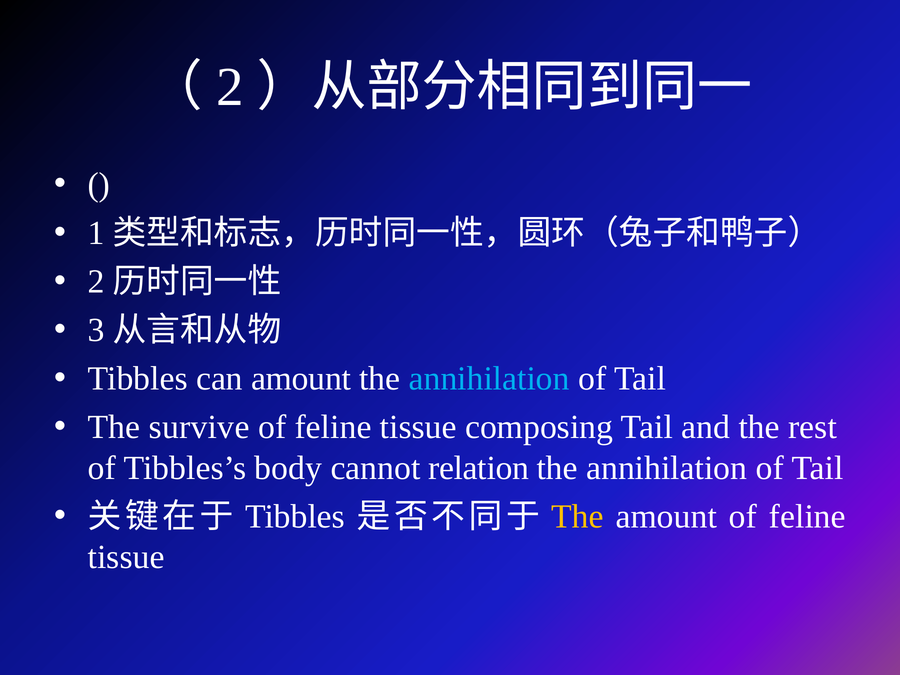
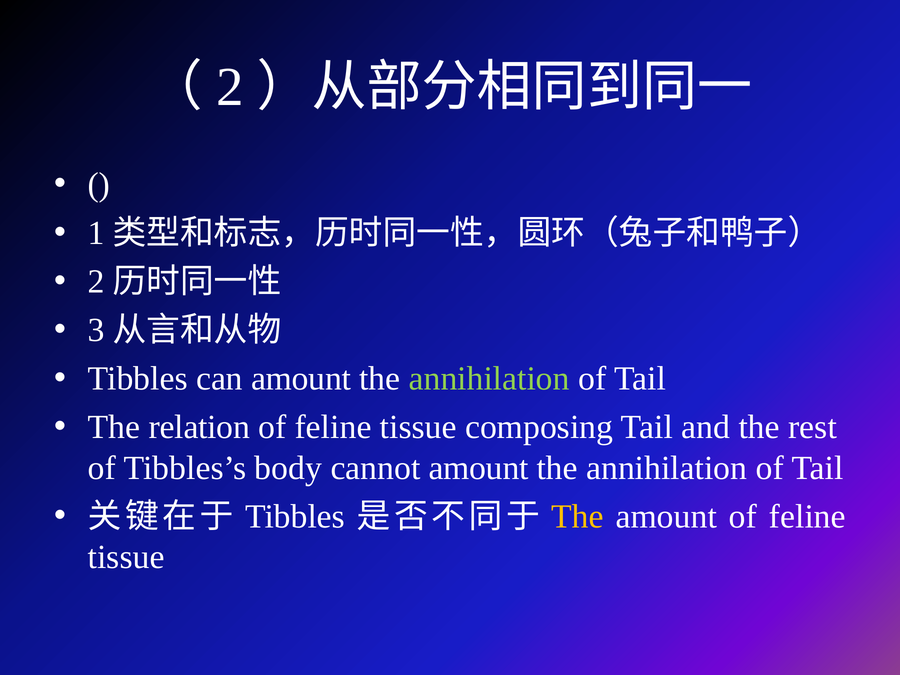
annihilation colour: light blue -> light green (489, 379)
survive: survive -> relation (199, 427)
cannot relation: relation -> amount (479, 468)
